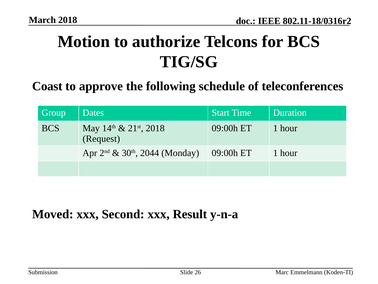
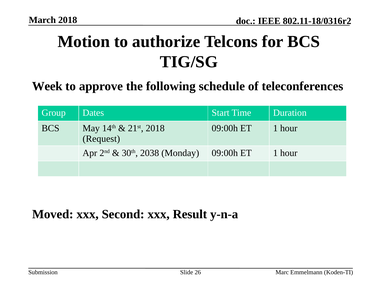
Coast: Coast -> Week (47, 86)
2044: 2044 -> 2038 (150, 153)
